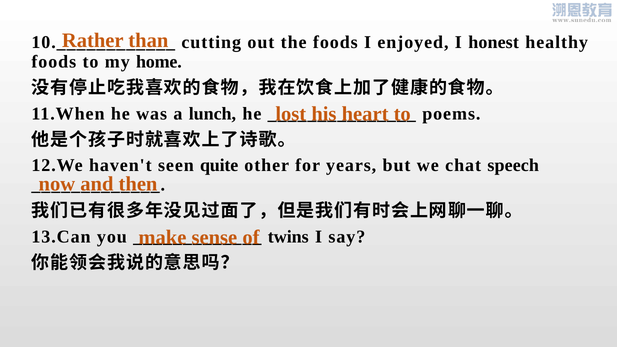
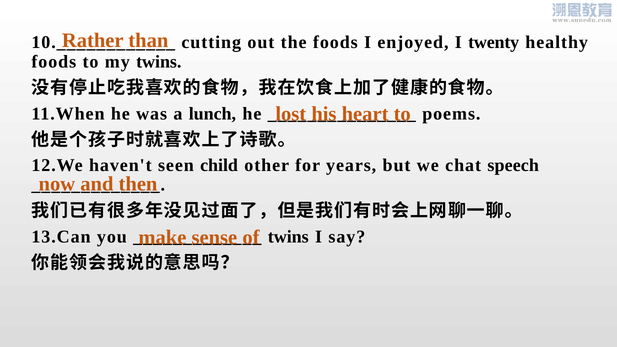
honest: honest -> twenty (494, 42)
my home: home -> twins (159, 62)
quite: quite -> child (219, 166)
